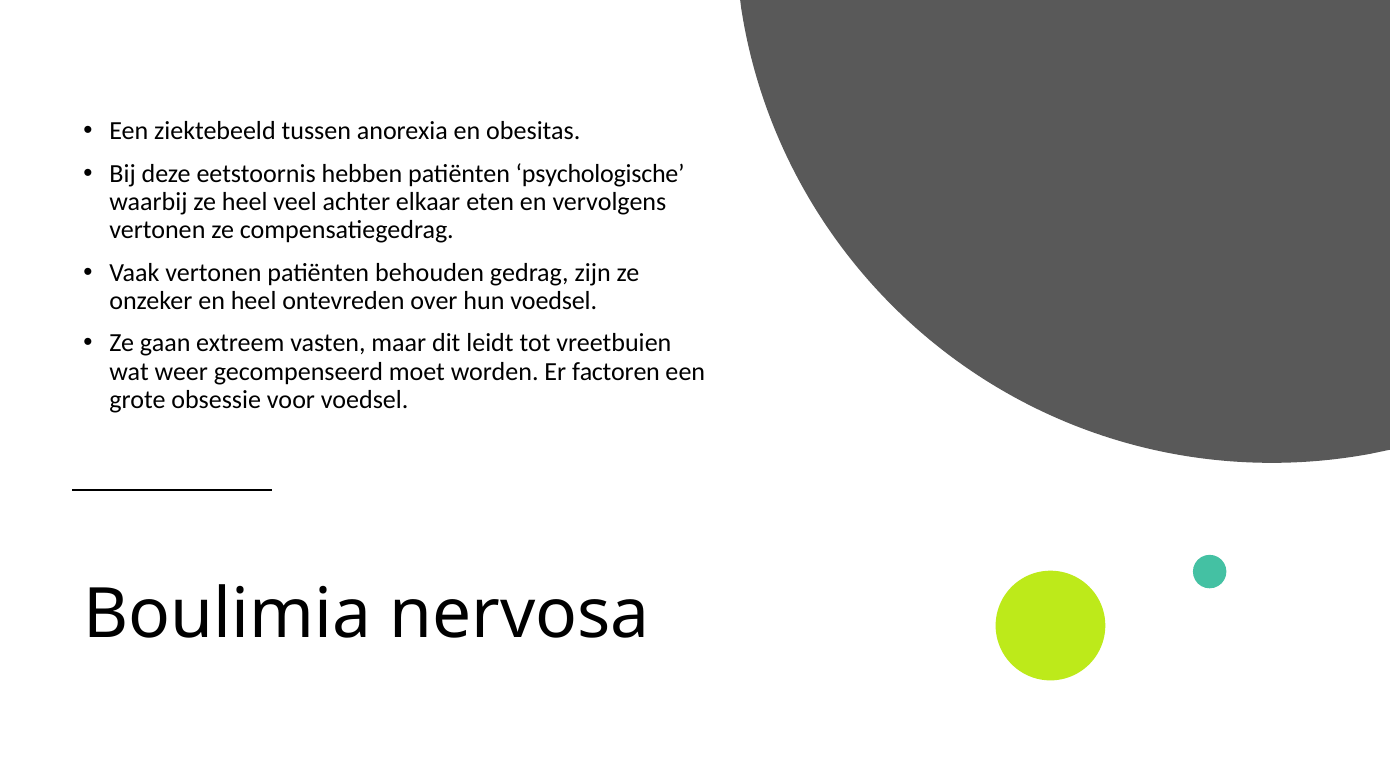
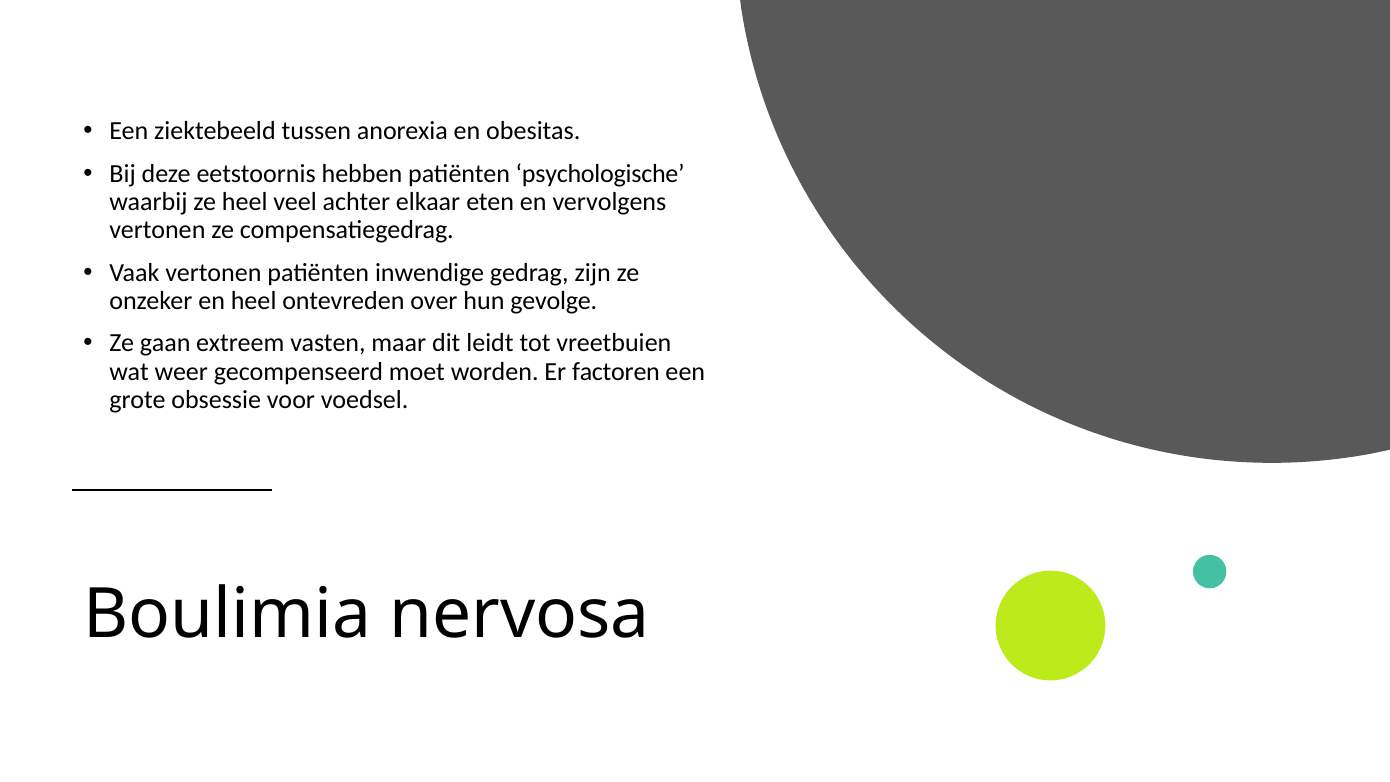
behouden: behouden -> inwendige (430, 272)
hun voedsel: voedsel -> gevolge (554, 301)
